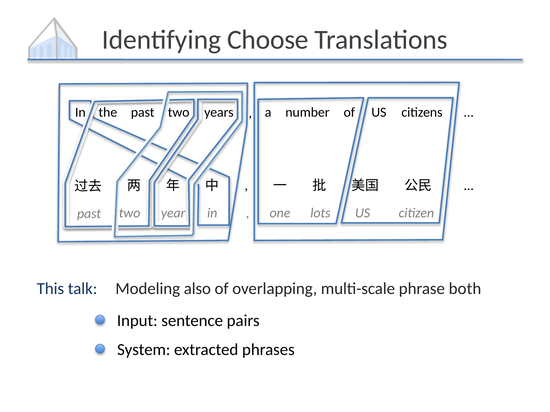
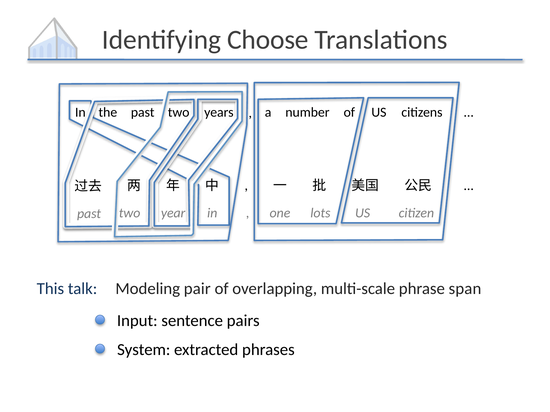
also: also -> pair (197, 289)
both: both -> span (465, 289)
